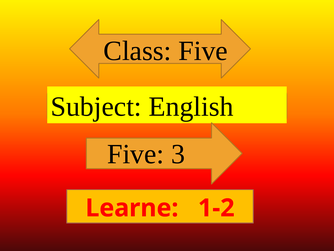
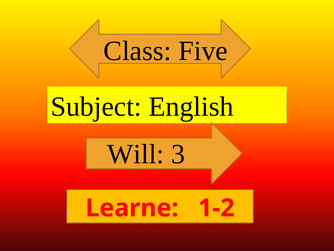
Five: Five -> Will (136, 154)
